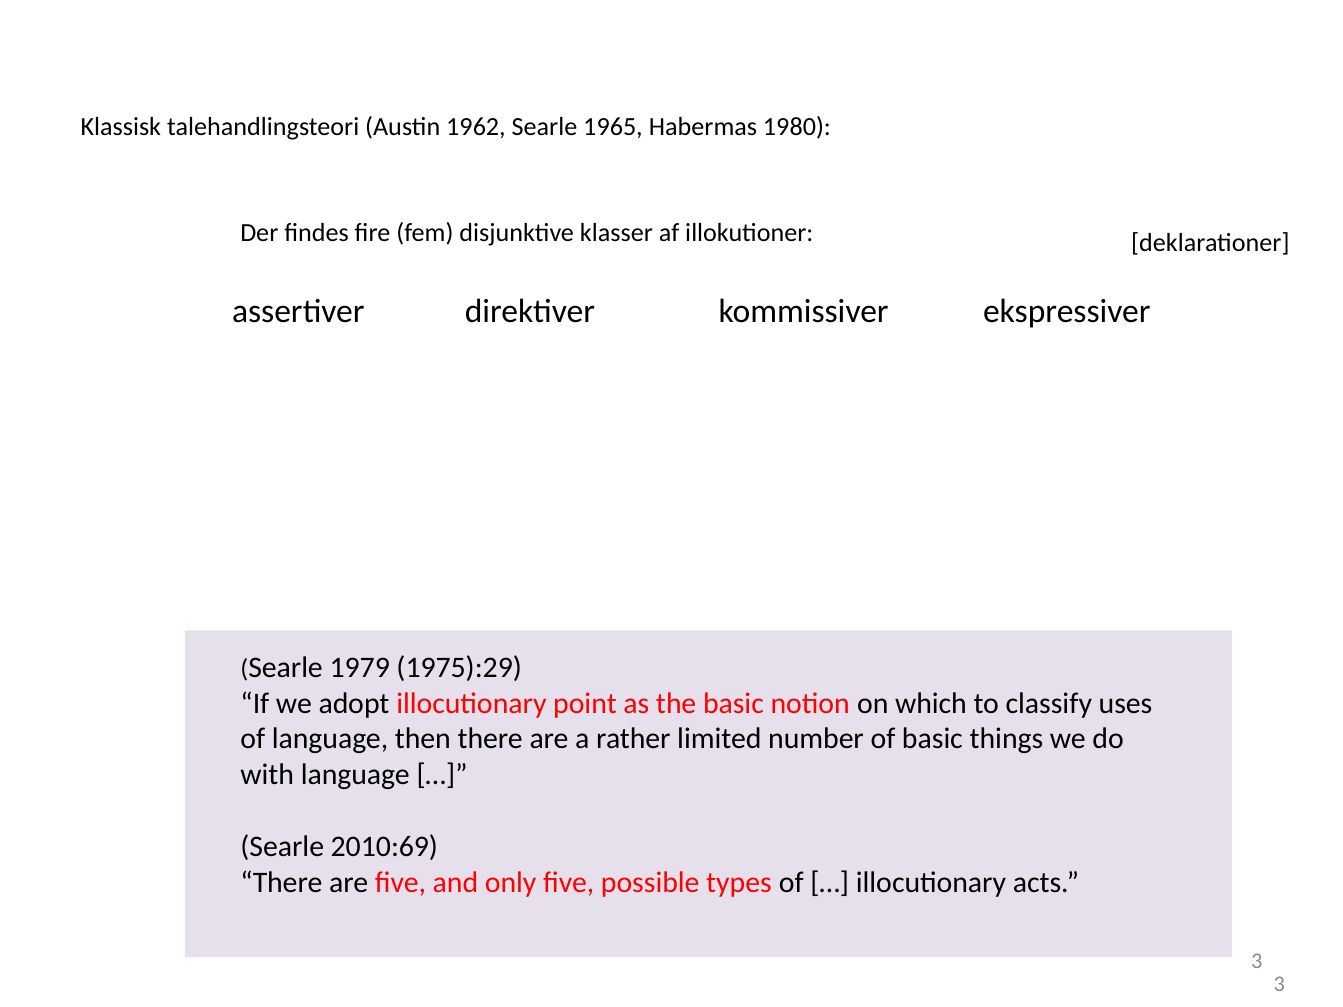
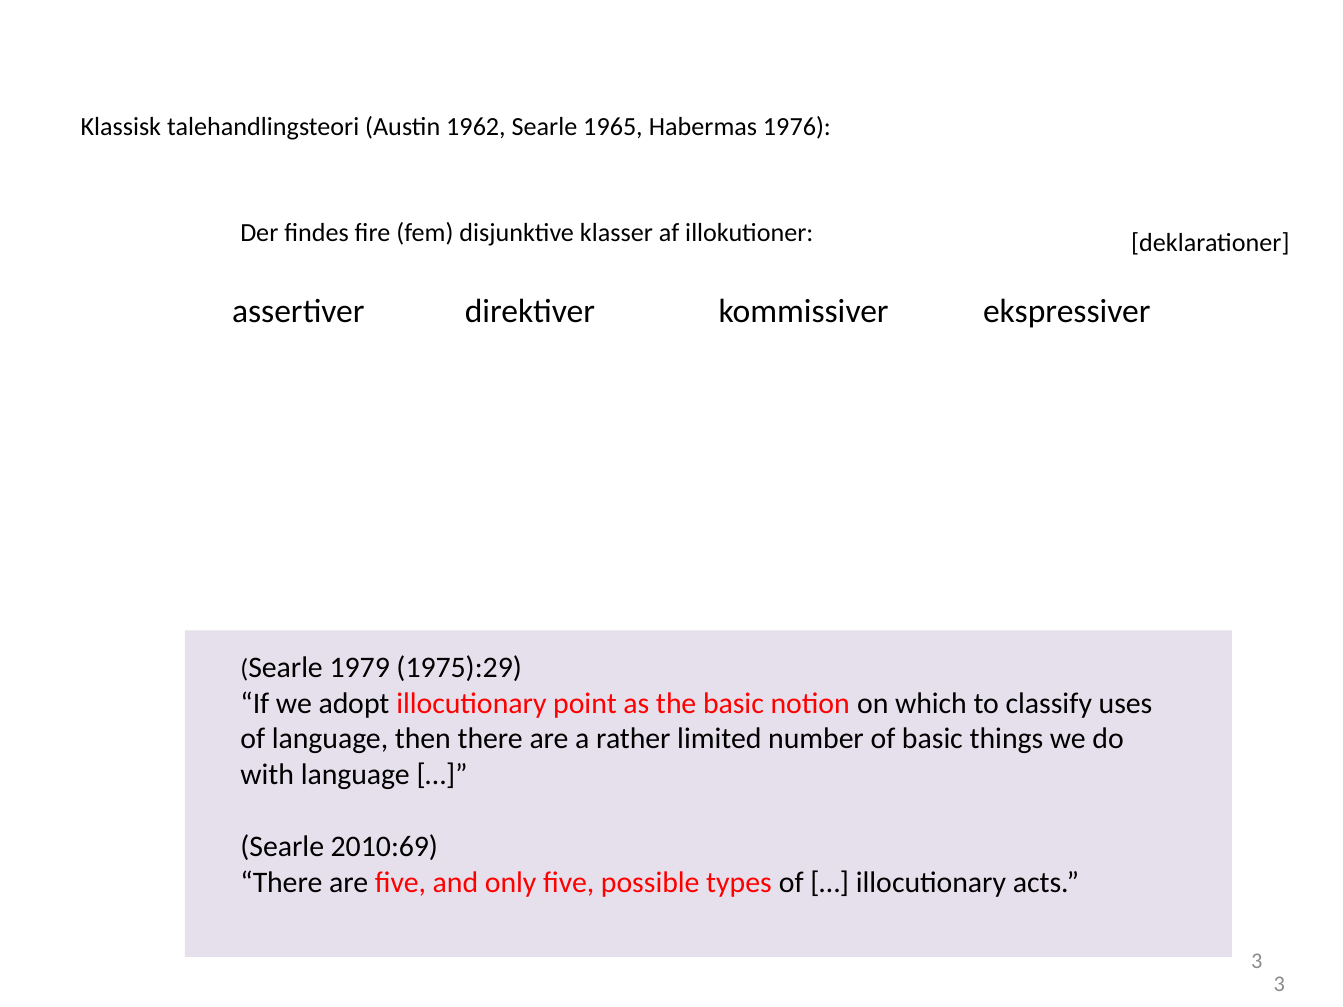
1980: 1980 -> 1976 (797, 127)
